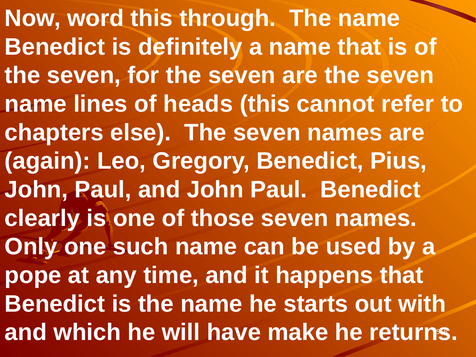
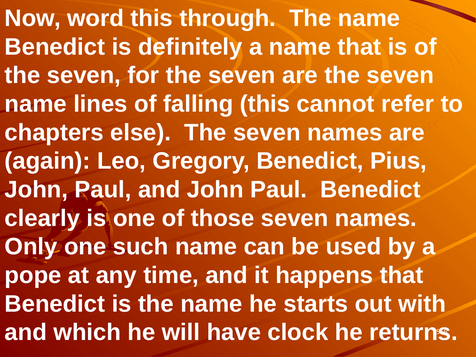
heads: heads -> falling (198, 104)
make: make -> clock (298, 332)
